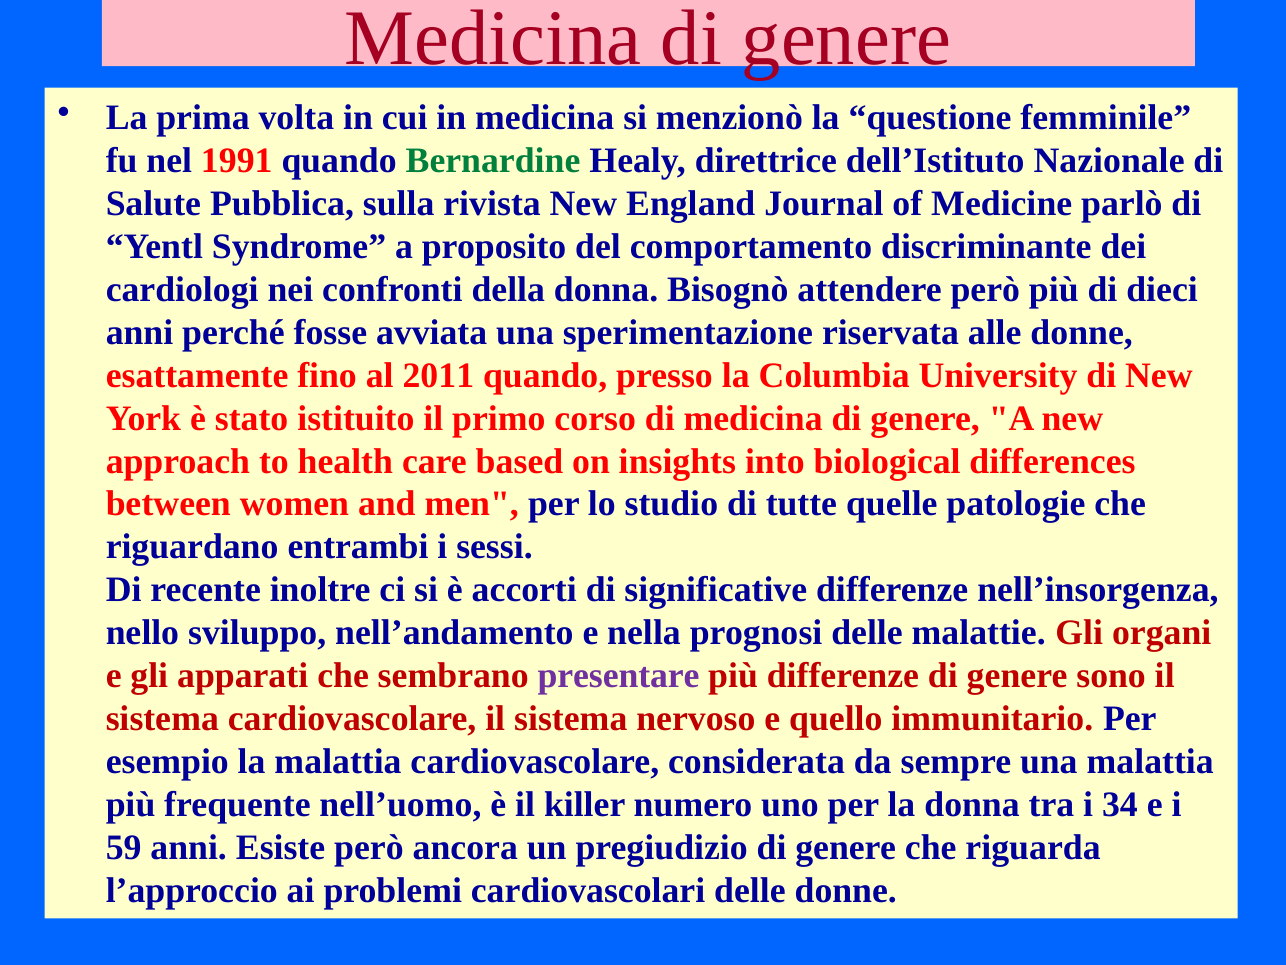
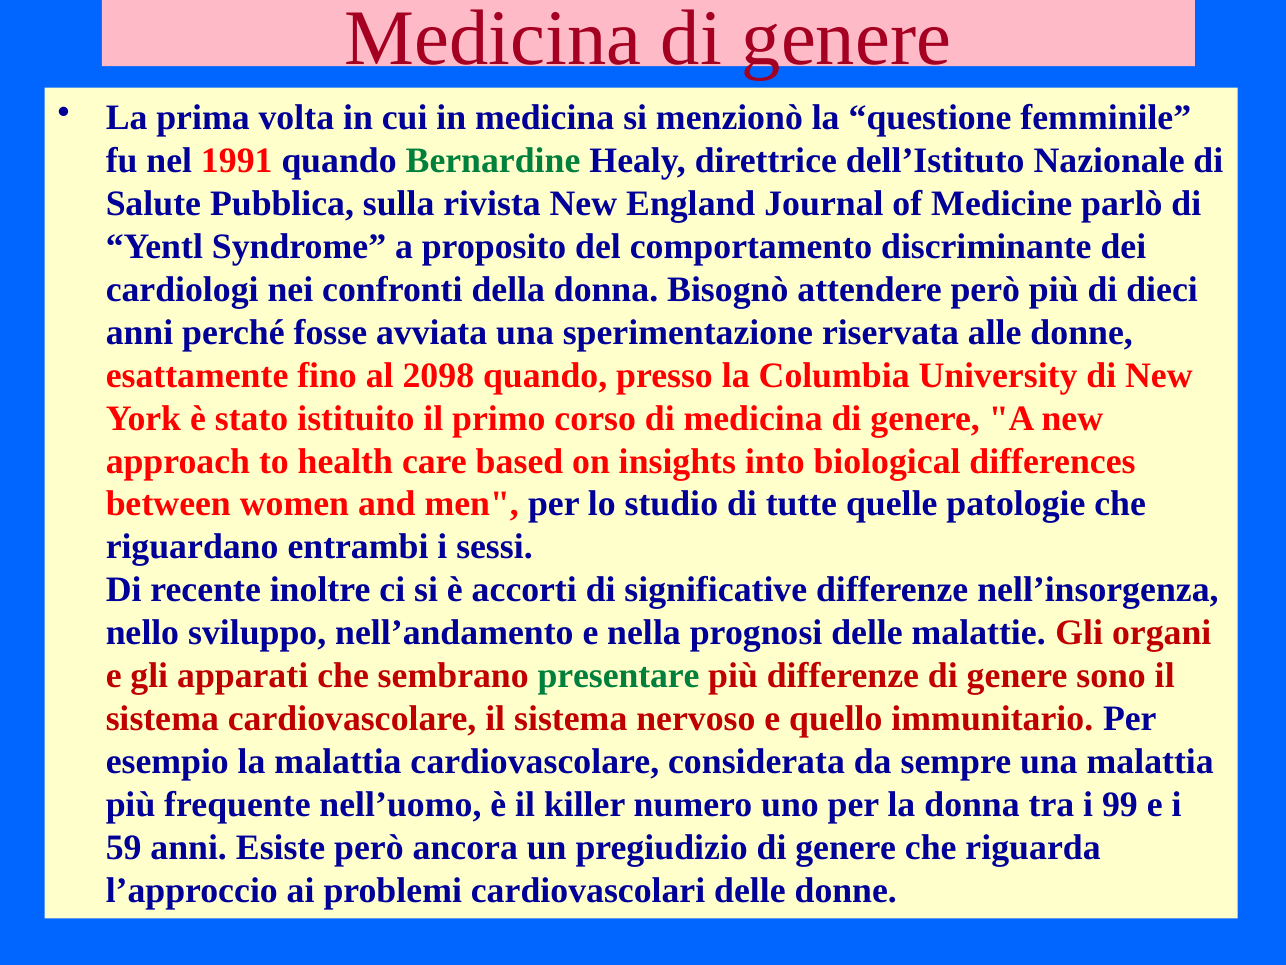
2011: 2011 -> 2098 (438, 375)
presentare colour: purple -> green (619, 675)
34: 34 -> 99 (1120, 804)
